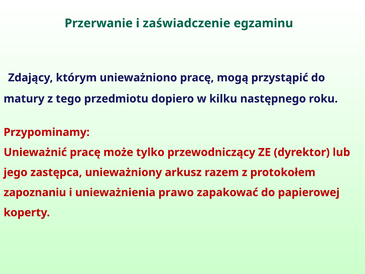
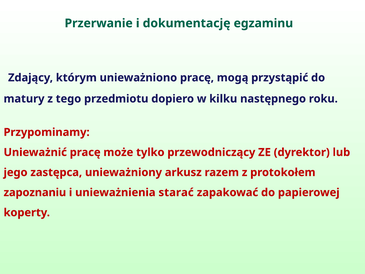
zaświadczenie: zaświadczenie -> dokumentację (187, 23)
prawo: prawo -> starać (176, 192)
